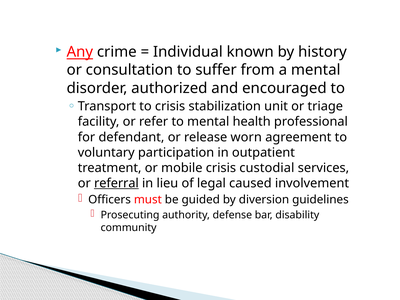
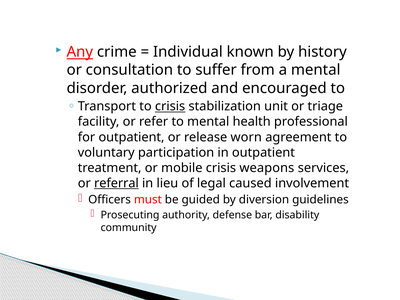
crisis underline: none -> present (170, 106)
for defendant: defendant -> outpatient (131, 137)
custodial: custodial -> weapons (267, 168)
